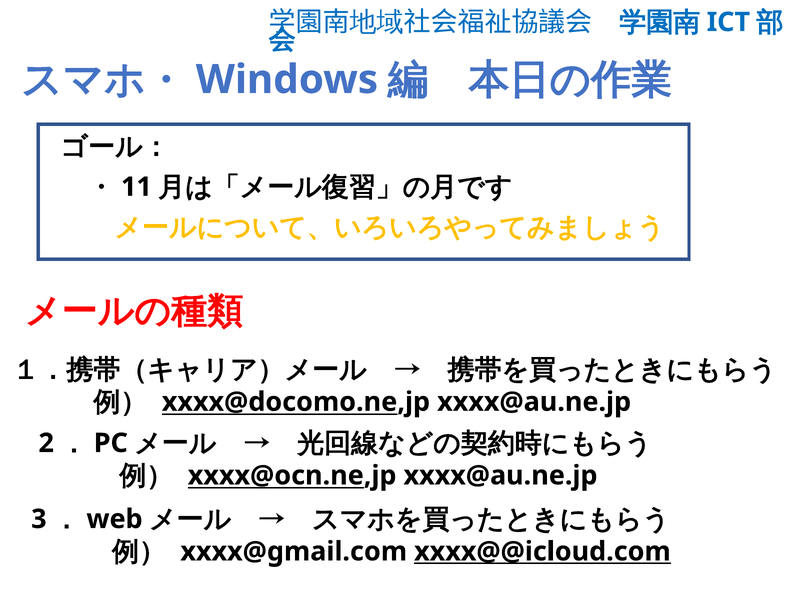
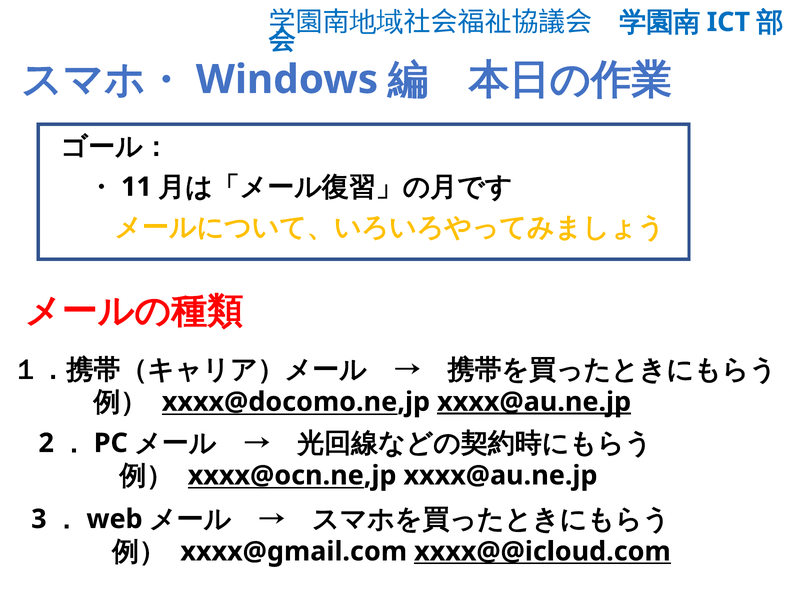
xxxx@au.ne.jp underline: none -> present (534, 402)
